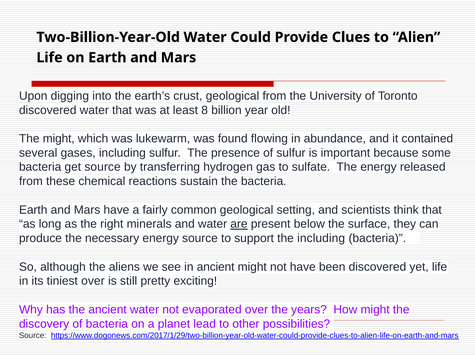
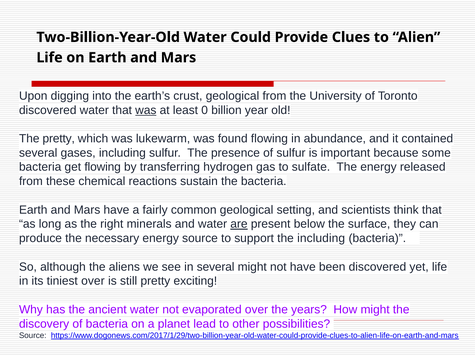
was underline: none -> present (146, 110)
8: 8 -> 0 (205, 110)
The might: might -> pretty (59, 139)
get source: source -> flowing (103, 167)
in ancient: ancient -> several (216, 267)
